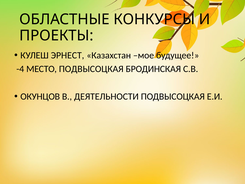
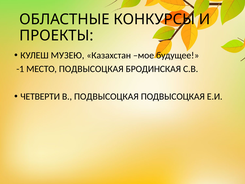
ЭРНЕСТ: ЭРНЕСТ -> МУЗЕЮ (68, 55)
-4: -4 -> -1 (20, 69)
ОКУНЦОВ: ОКУНЦОВ -> ЧЕТВЕРТИ (40, 96)
В ДЕЯТЕЛЬНОСТИ: ДЕЯТЕЛЬНОСТИ -> ПОДВЫСОЦКАЯ (106, 96)
